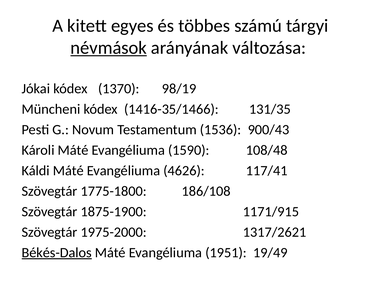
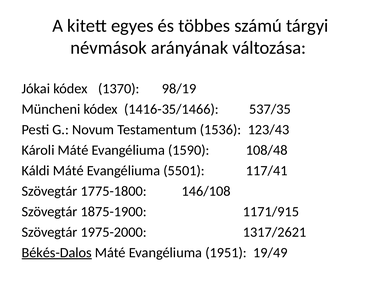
névmások underline: present -> none (109, 48)
131/35: 131/35 -> 537/35 (270, 109)
900/43: 900/43 -> 123/43 (269, 130)
4626: 4626 -> 5501 (184, 171)
186/108: 186/108 -> 146/108 (206, 192)
